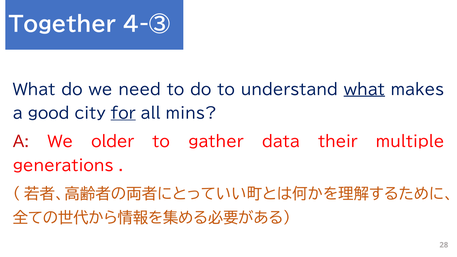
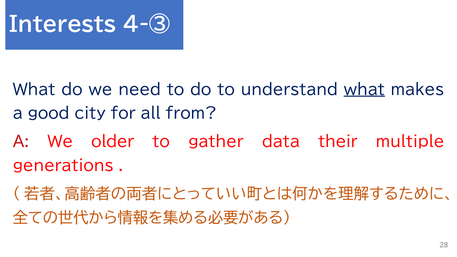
Together: Together -> Interests (63, 25)
for underline: present -> none (123, 113)
mins: mins -> from (191, 113)
